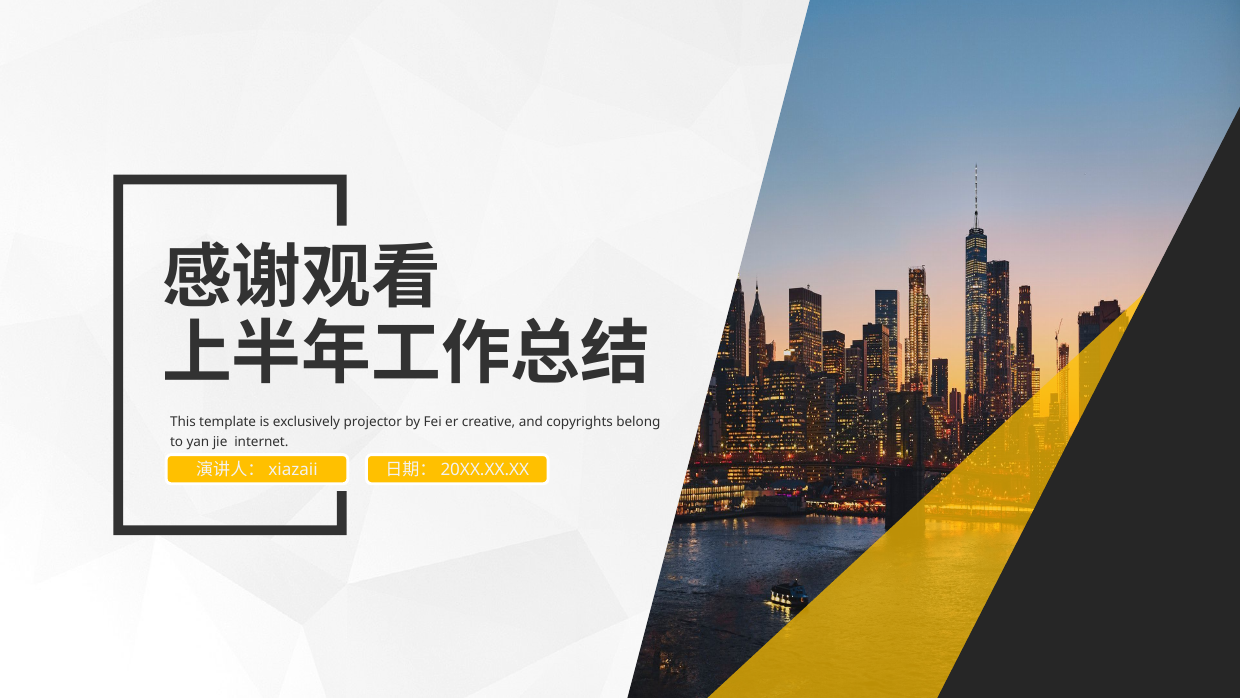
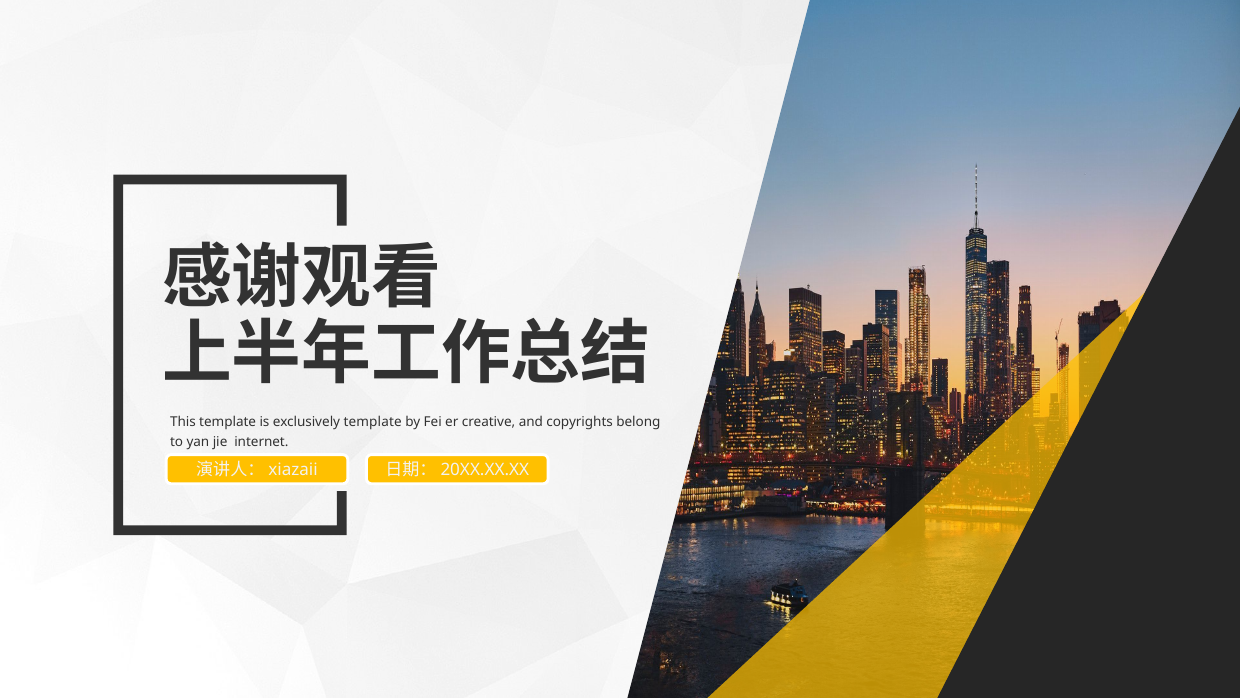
exclusively projector: projector -> template (373, 422)
